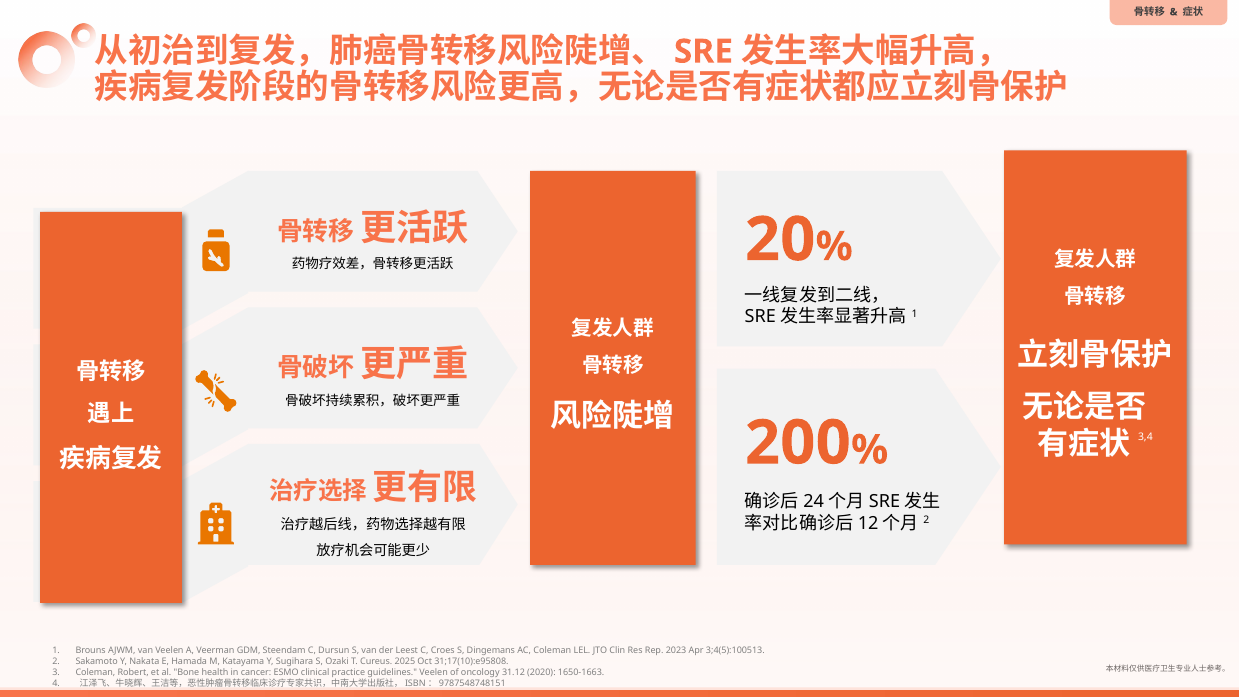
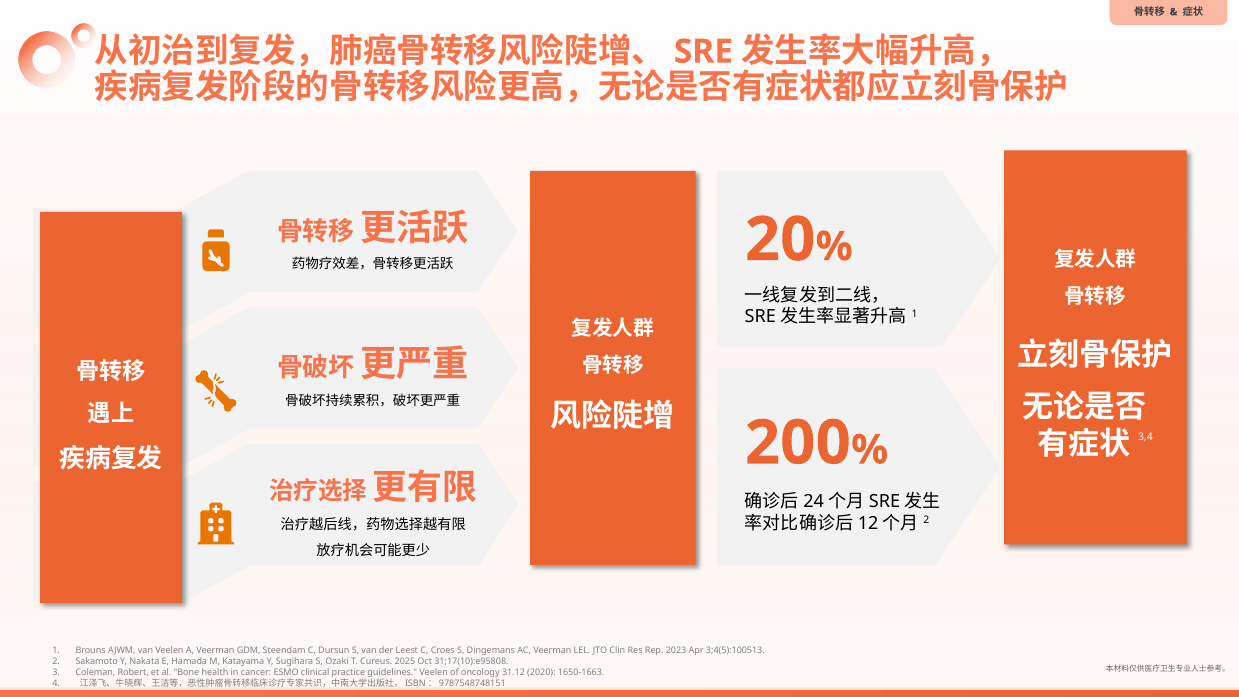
AC Coleman: Coleman -> Veerman (552, 651)
